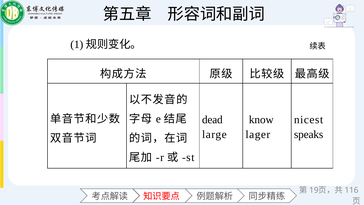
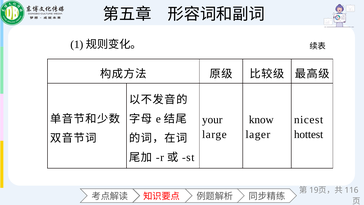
dead: dead -> your (212, 120)
speaks: speaks -> hottest (309, 134)
